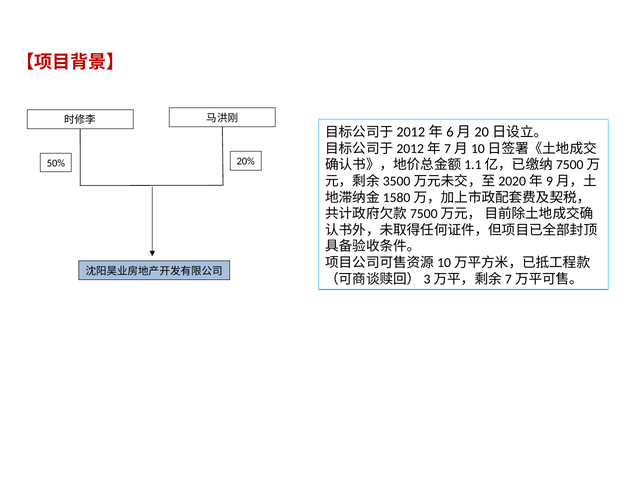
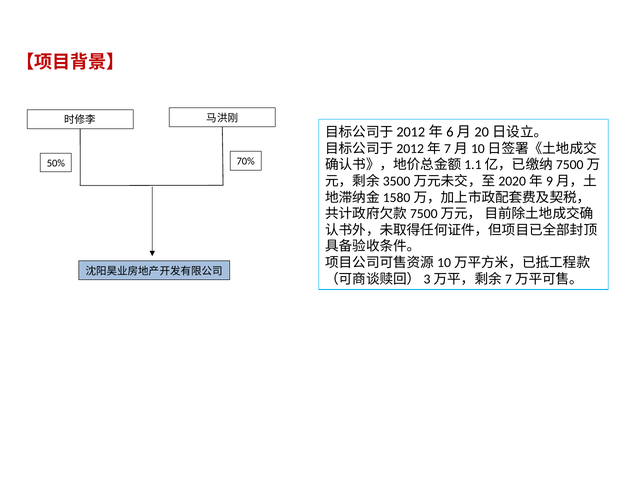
20%: 20% -> 70% (246, 162)
